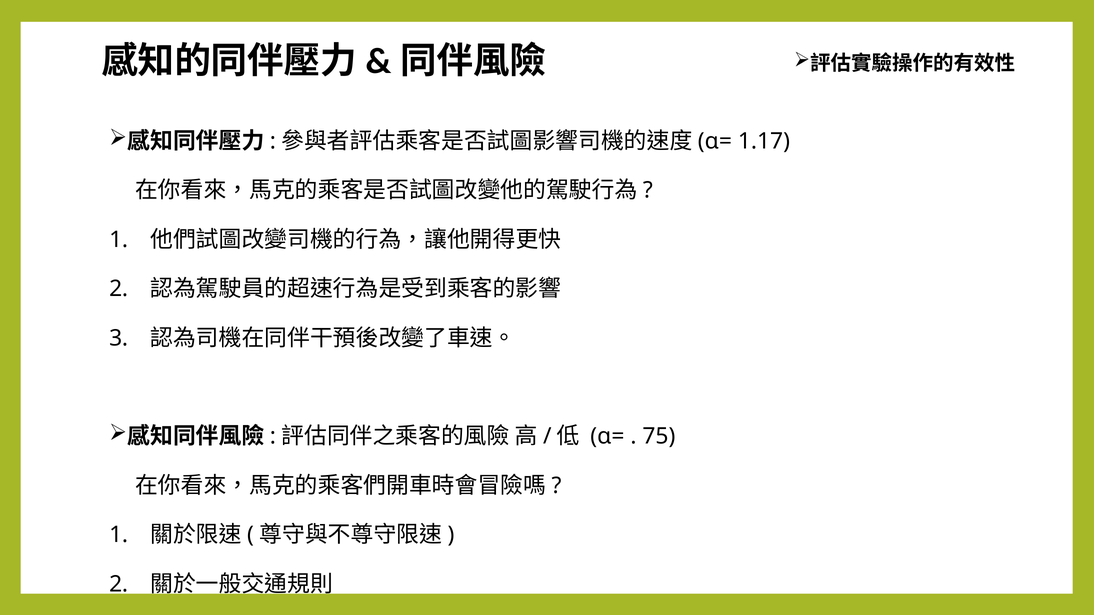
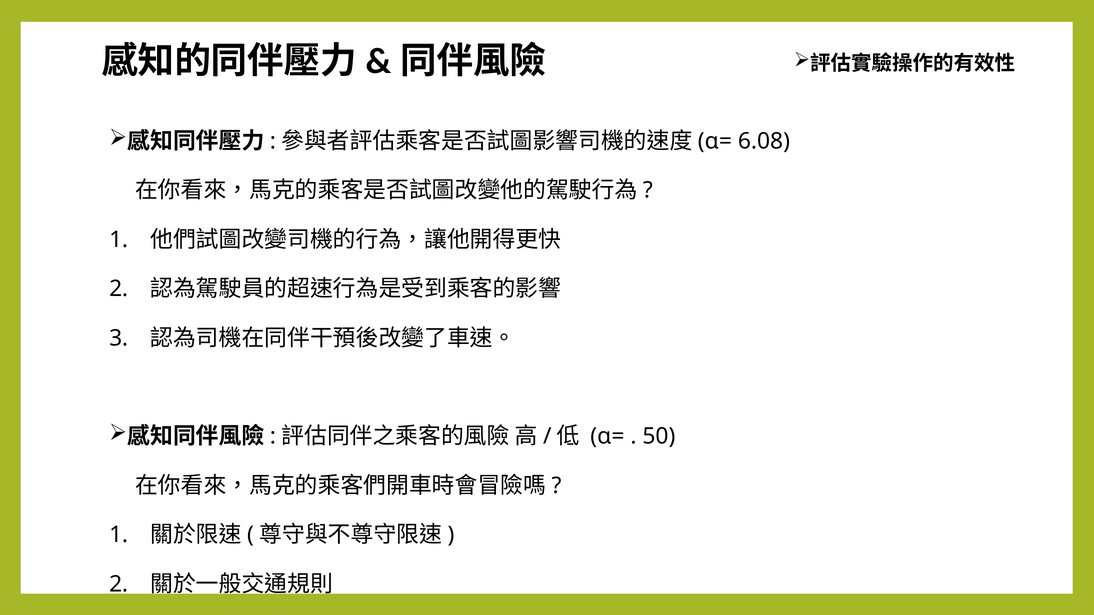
1.17: 1.17 -> 6.08 (764, 141)
75: 75 -> 50 (659, 437)
